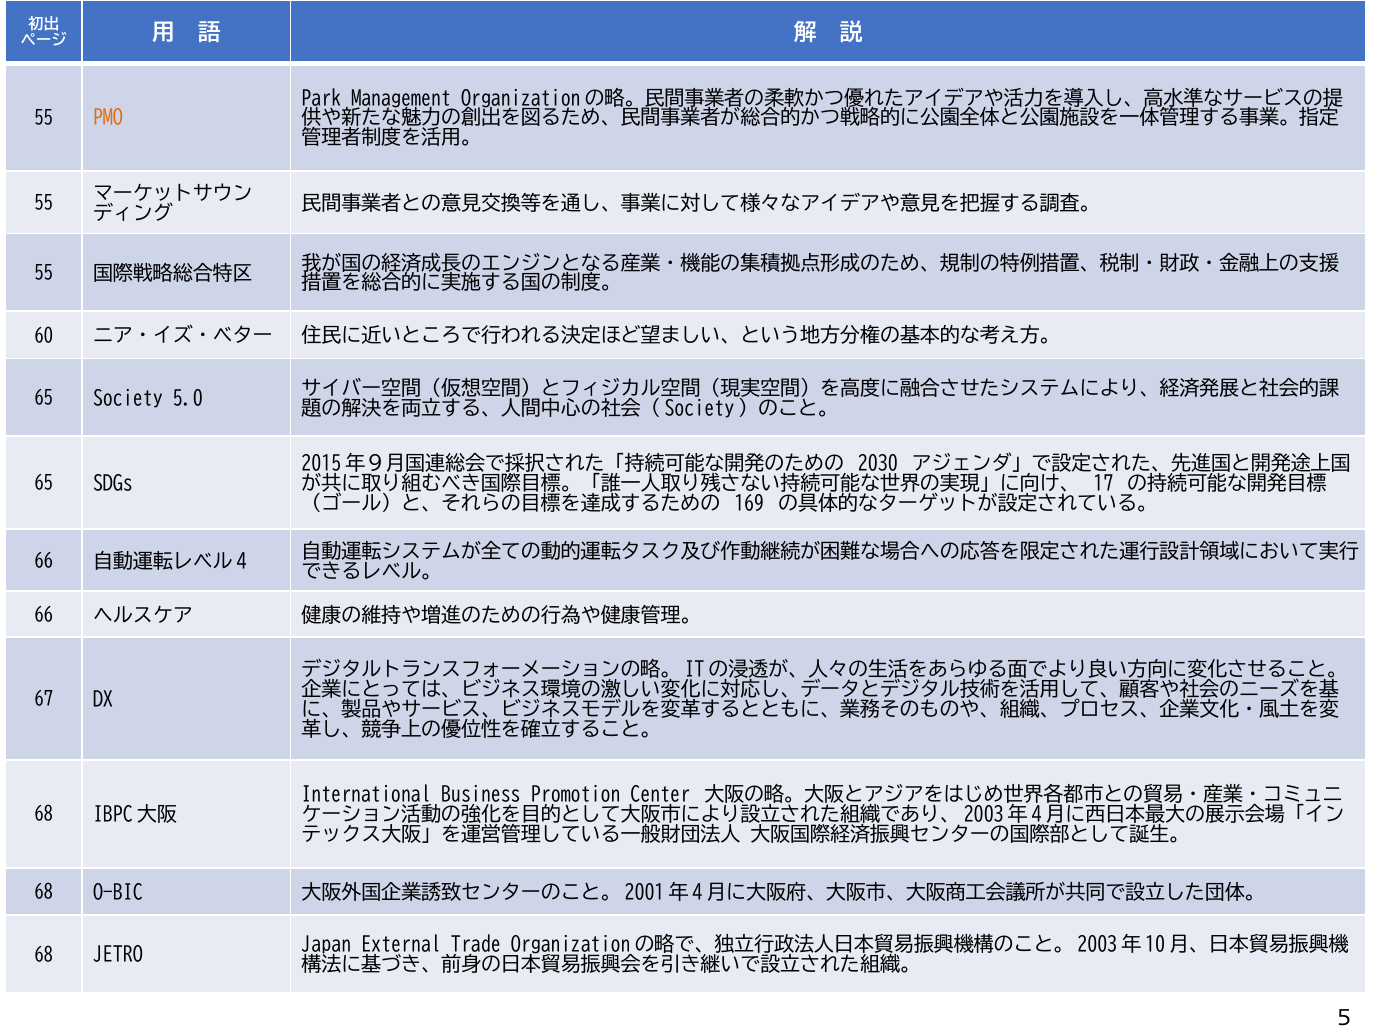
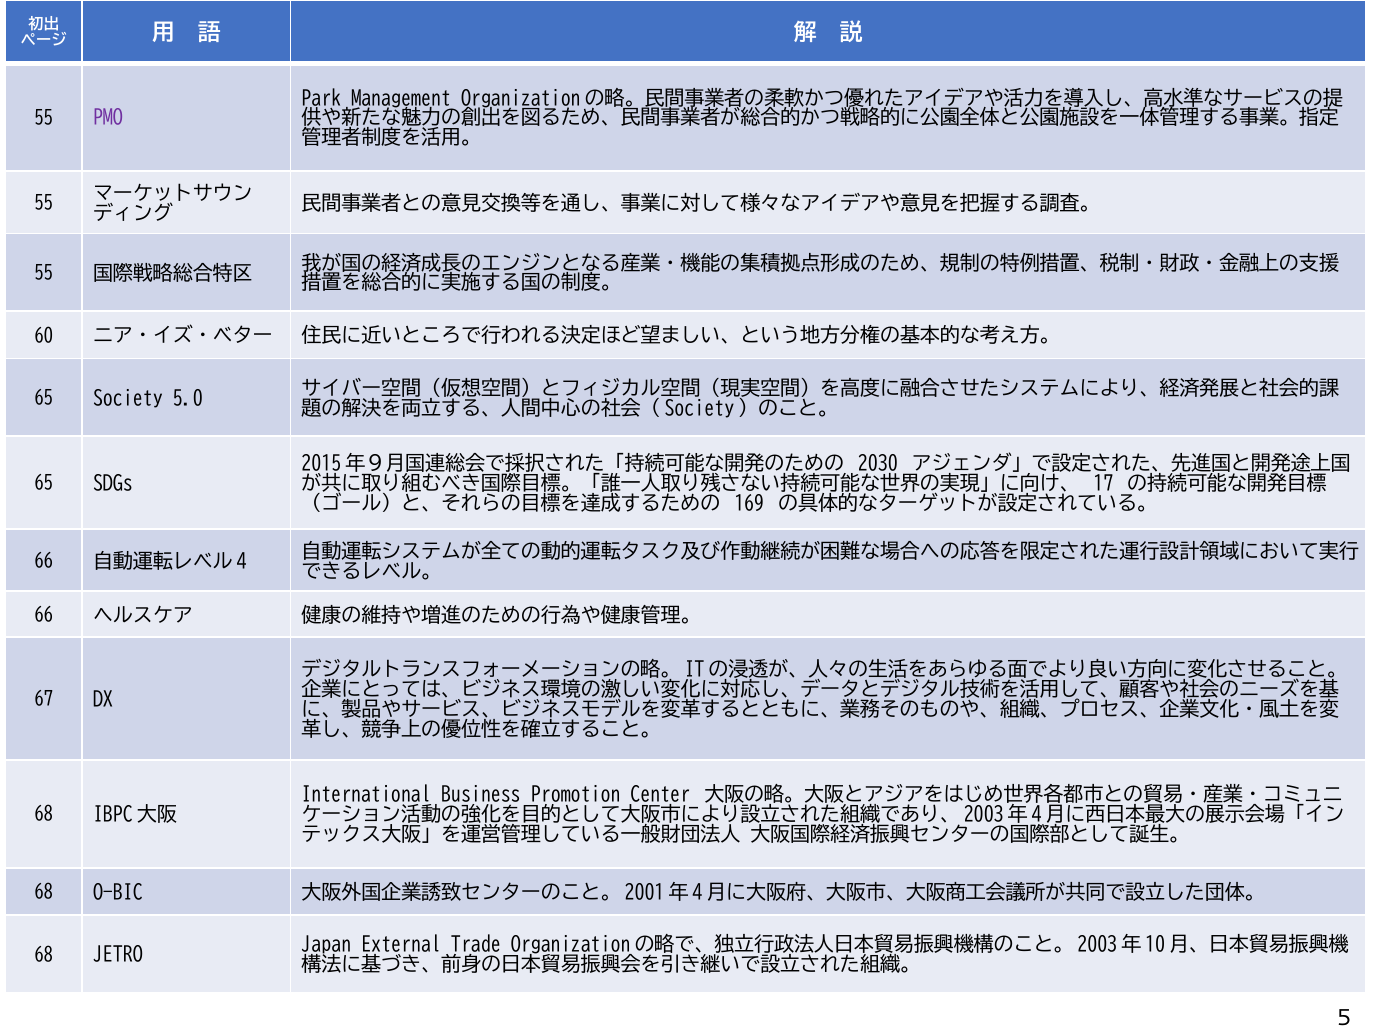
PMO colour: orange -> purple (108, 118)
